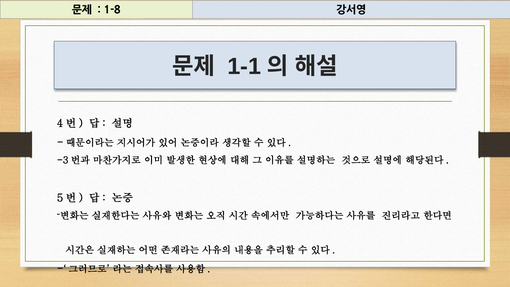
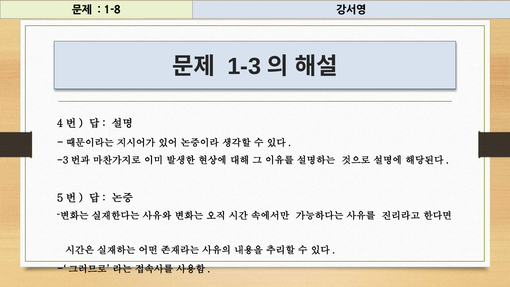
1-1: 1-1 -> 1-3 (244, 67)
